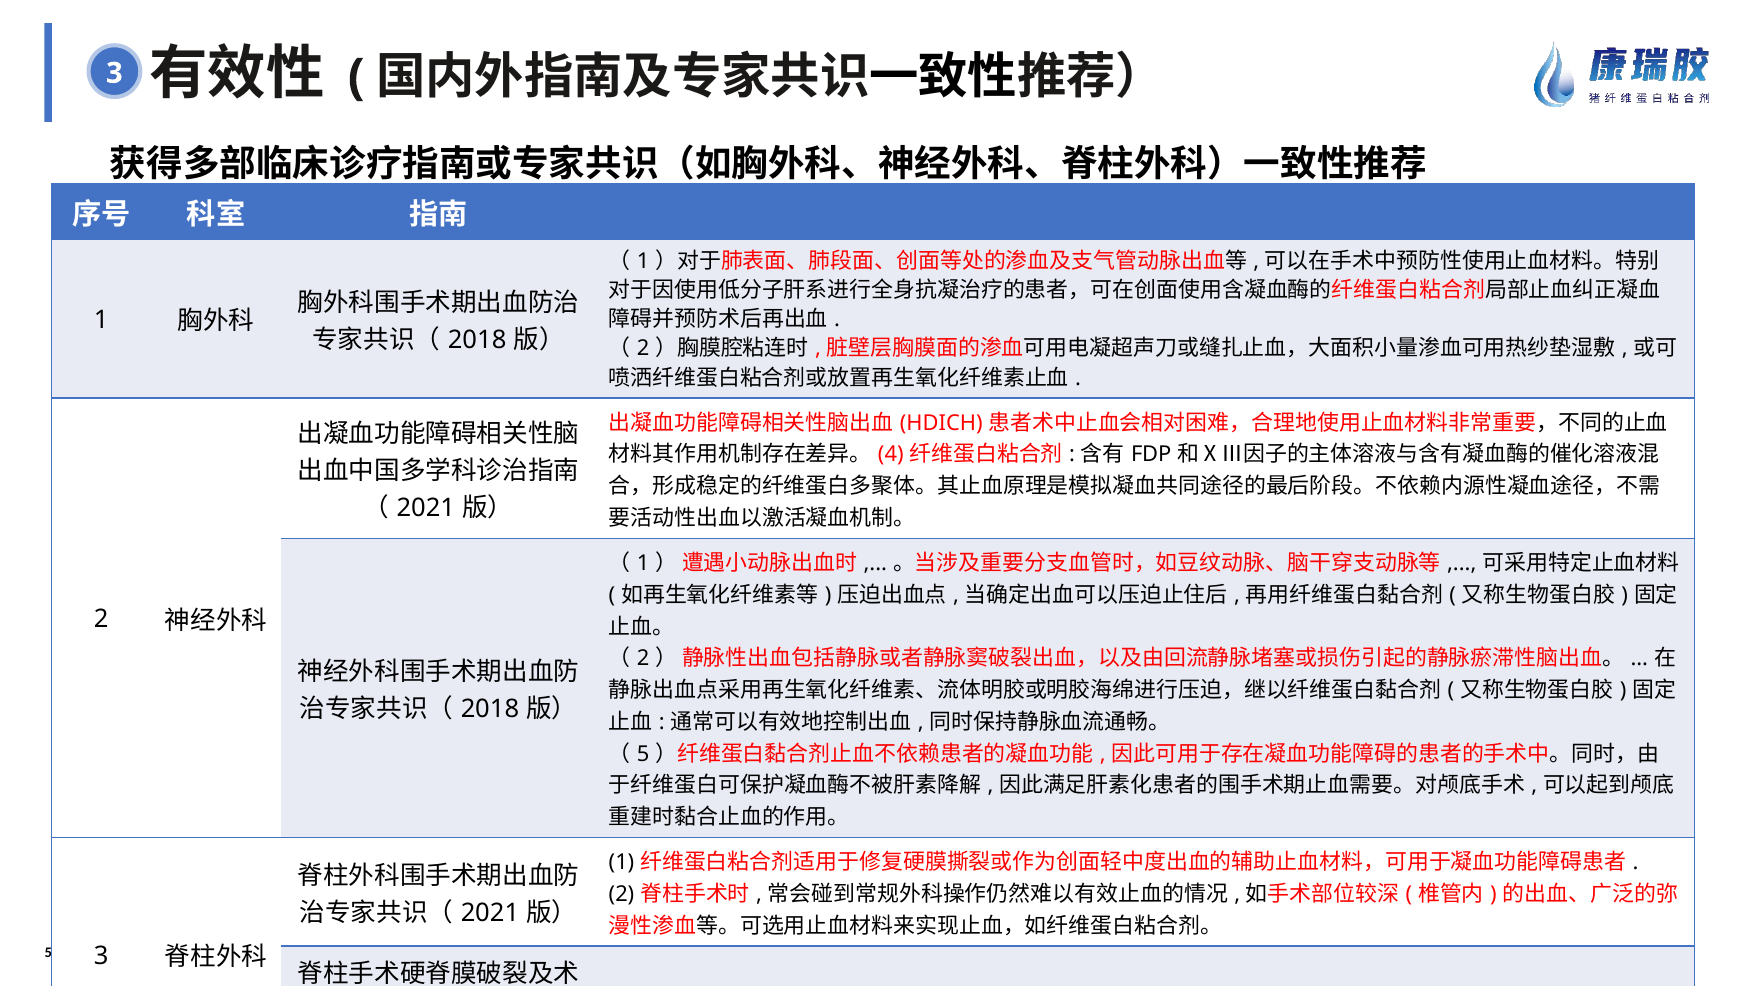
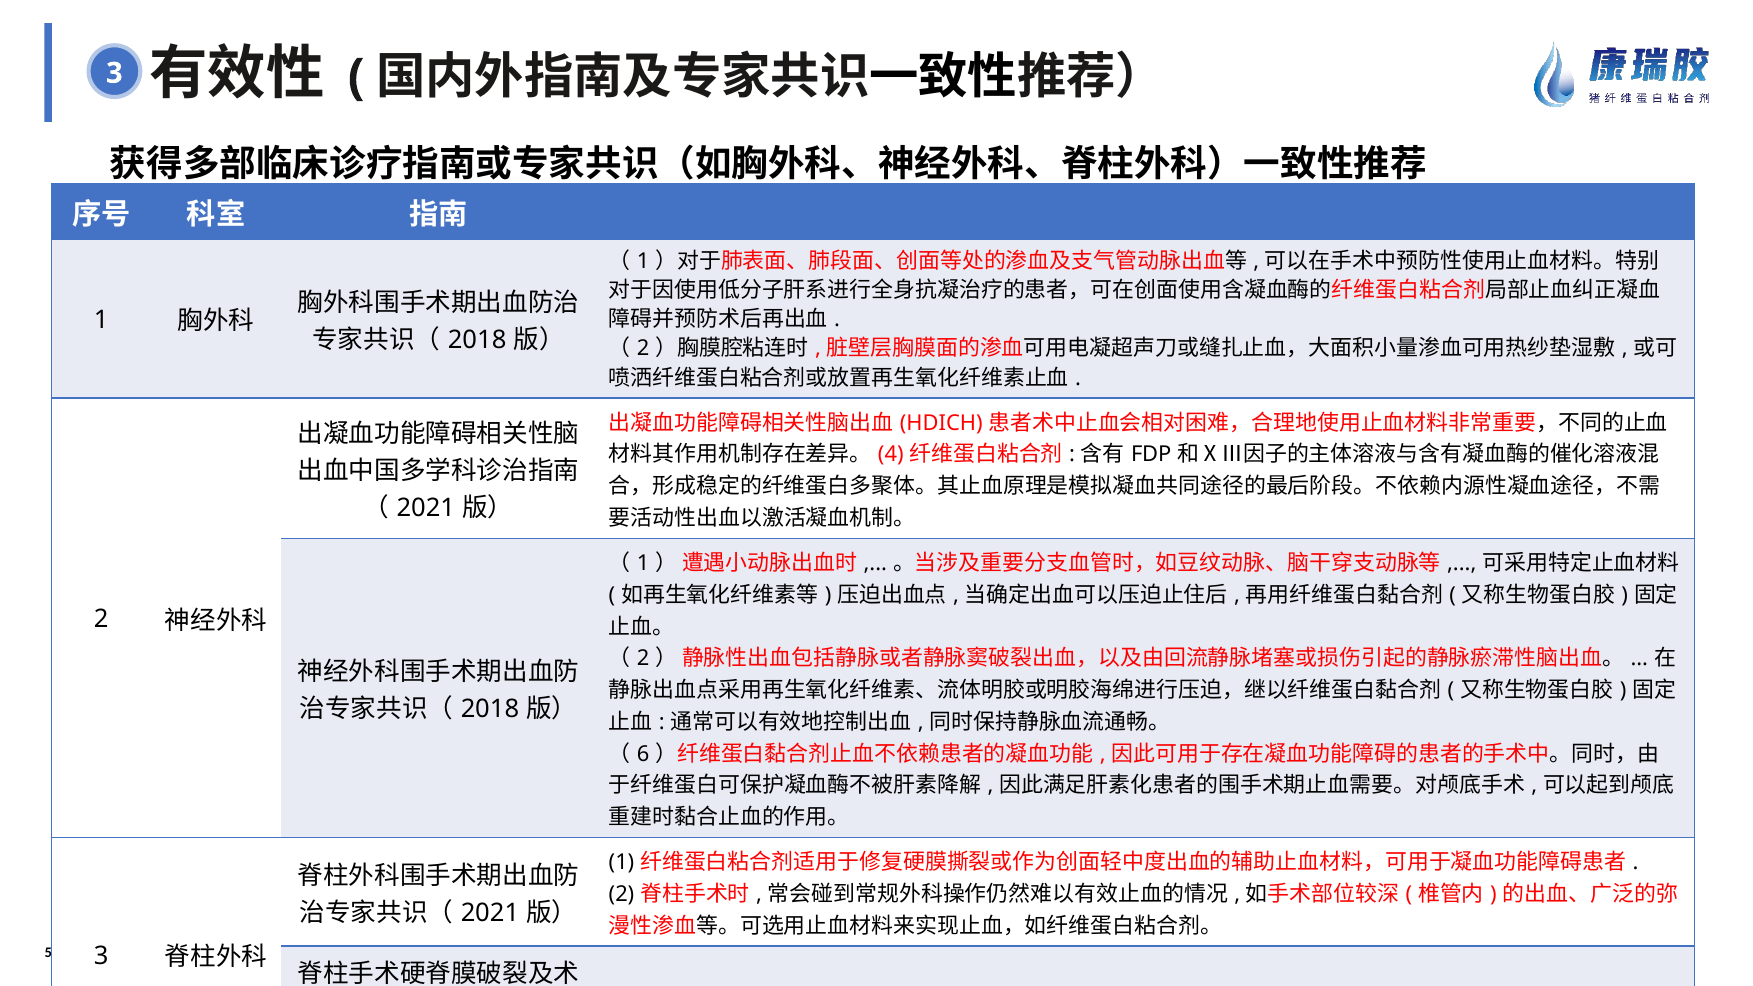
5: 5 -> 6 (643, 754)
